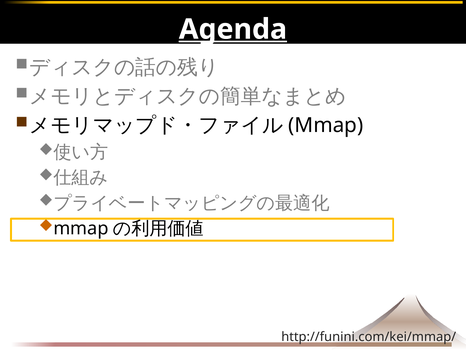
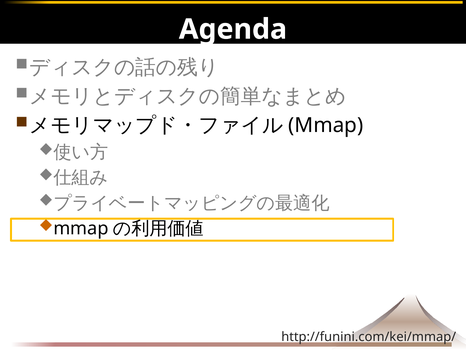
Agenda underline: present -> none (233, 29)
